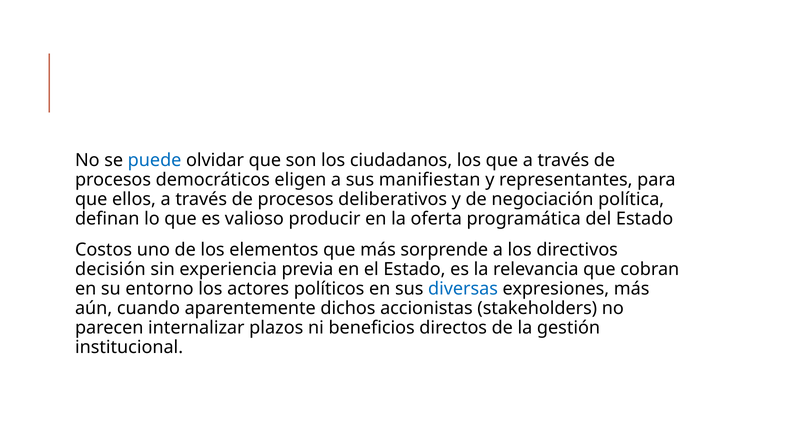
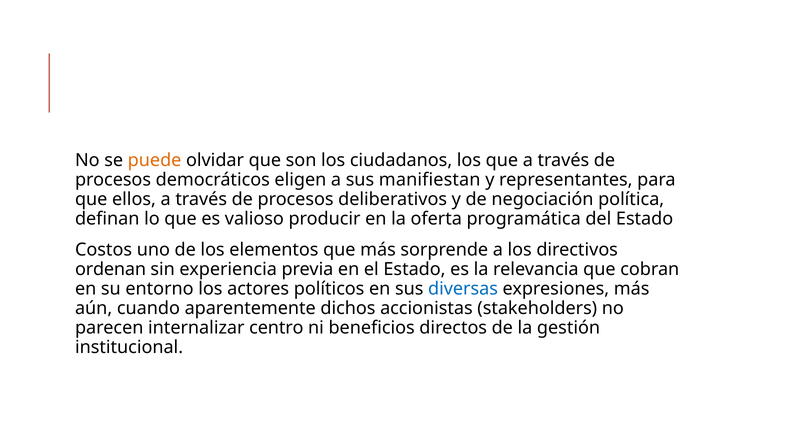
puede colour: blue -> orange (155, 160)
decisión: decisión -> ordenan (111, 269)
plazos: plazos -> centro (276, 328)
